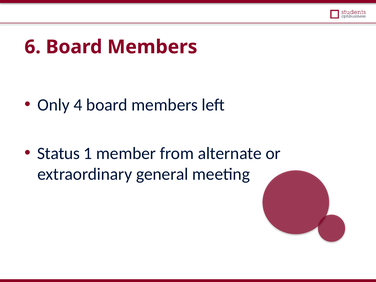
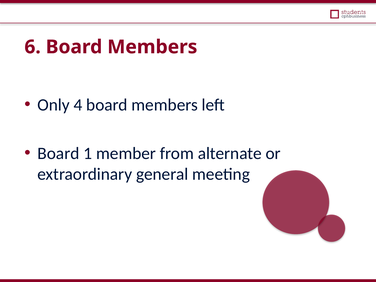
Status: Status -> Board (58, 153)
